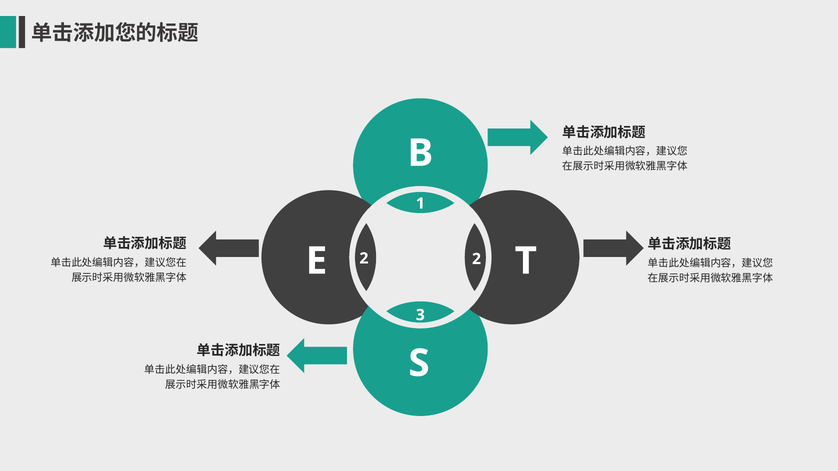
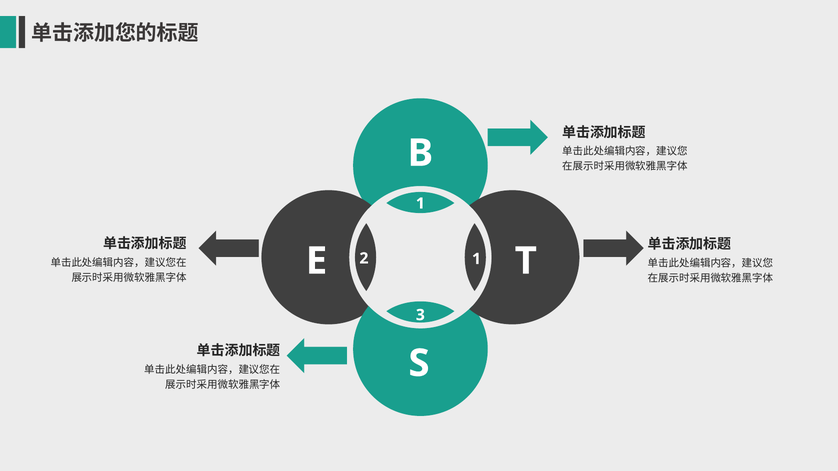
2 2: 2 -> 1 (477, 259)
